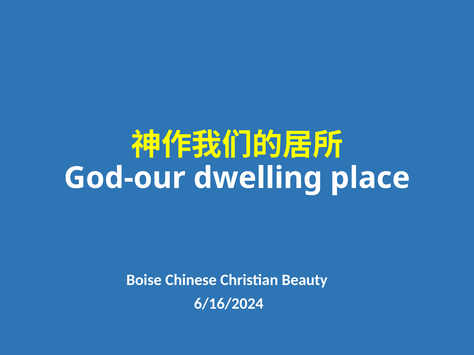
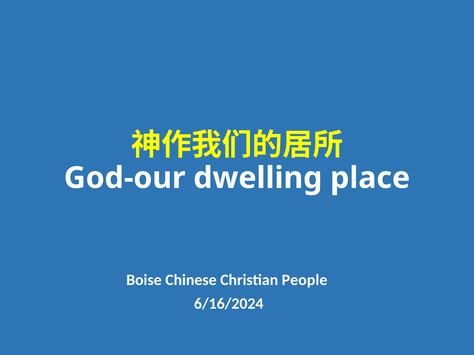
Beauty: Beauty -> People (305, 280)
